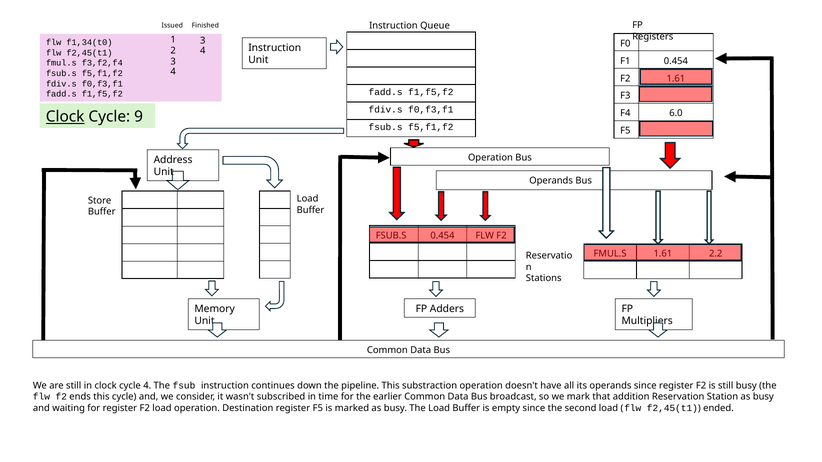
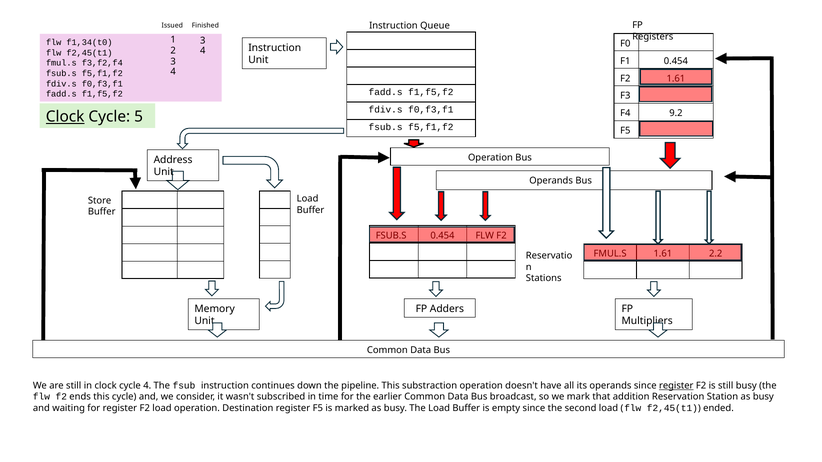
6.0: 6.0 -> 9.2 (676, 113)
9: 9 -> 5 (139, 117)
register underline: none -> present (676, 386)
